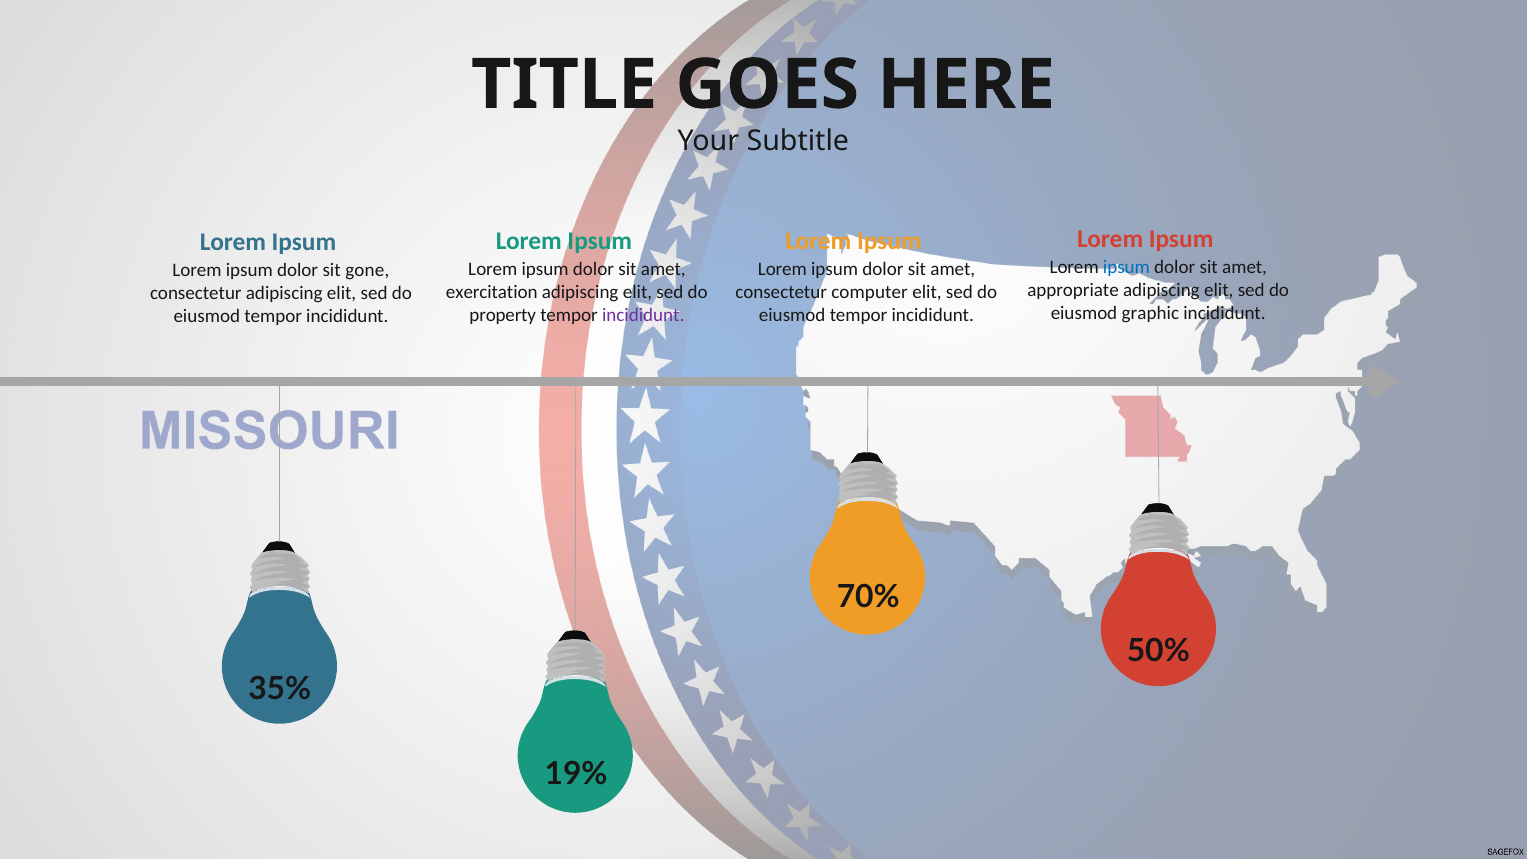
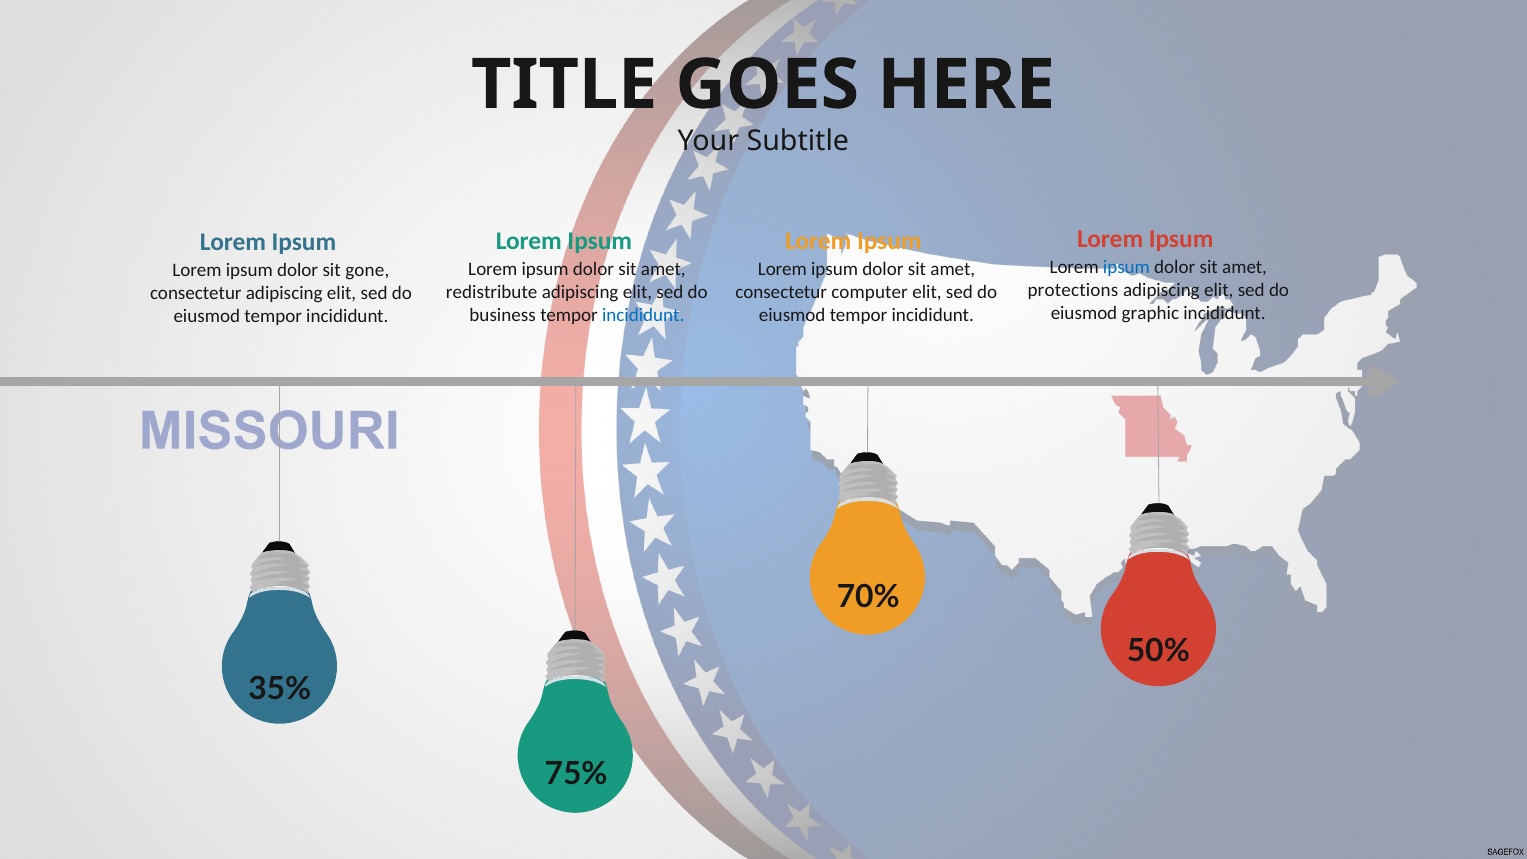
appropriate: appropriate -> protections (1073, 290)
exercitation: exercitation -> redistribute (492, 292)
property: property -> business (503, 315)
incididunt colour: purple -> blue (643, 315)
19%: 19% -> 75% (576, 774)
